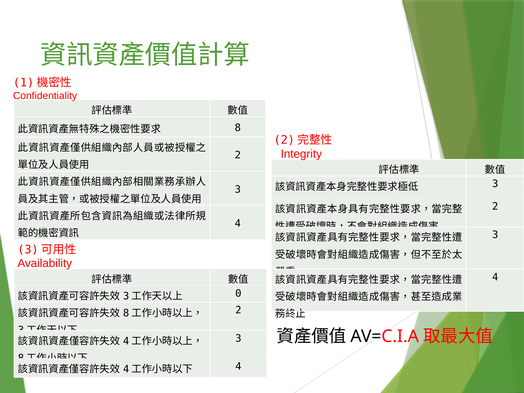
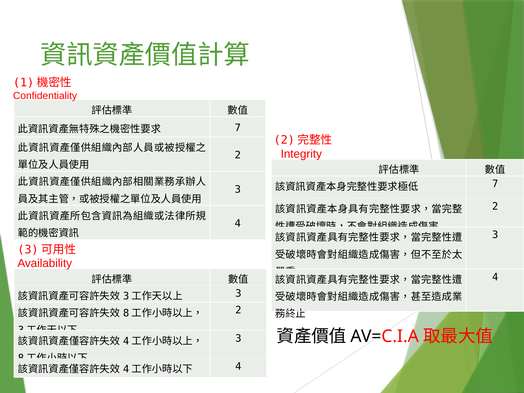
8: 8 -> 7 (238, 128)
3: 3 -> 7 (495, 184)
0: 0 -> 3 (238, 293)
